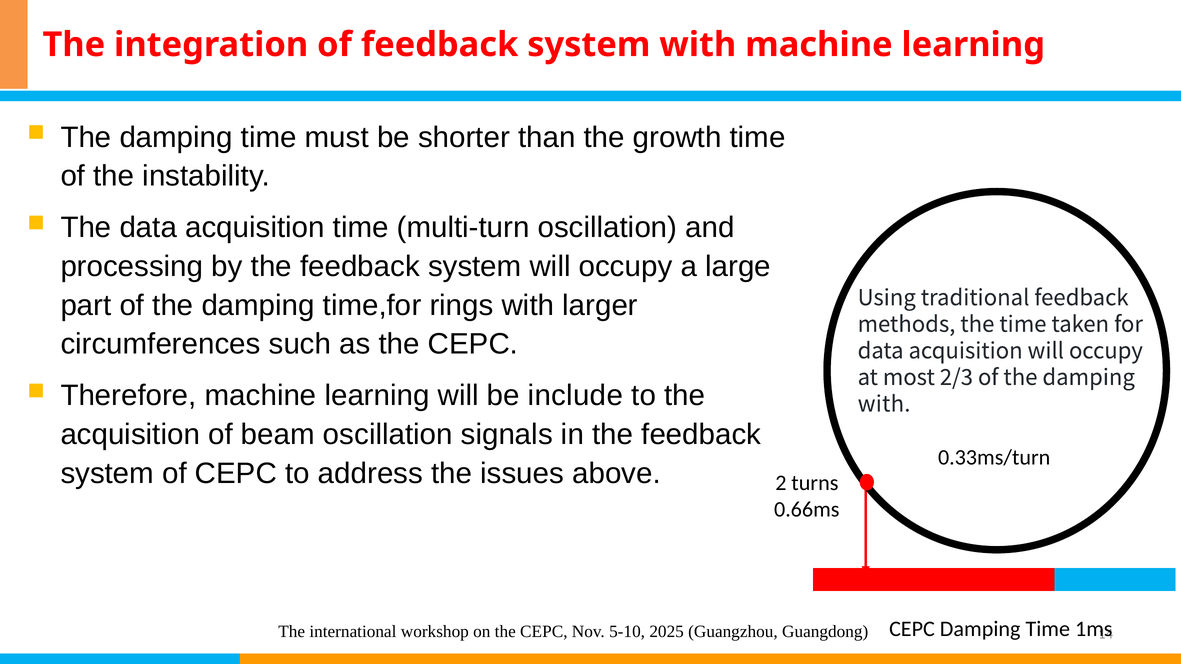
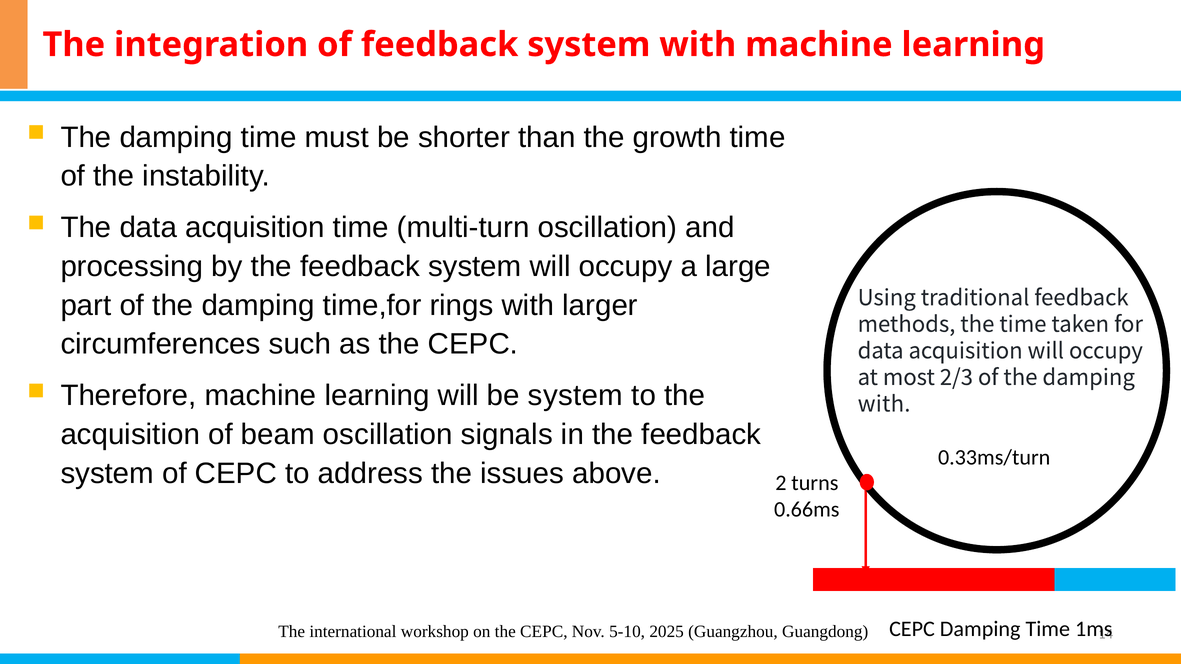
be include: include -> system (575, 396)
